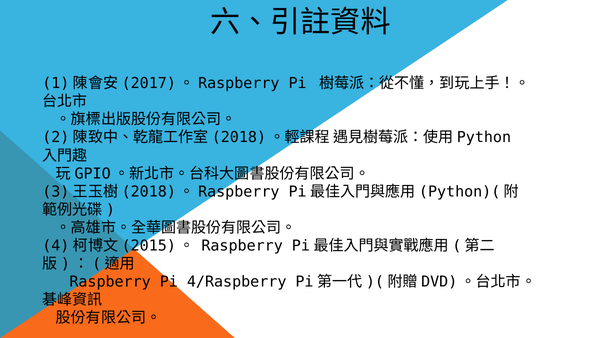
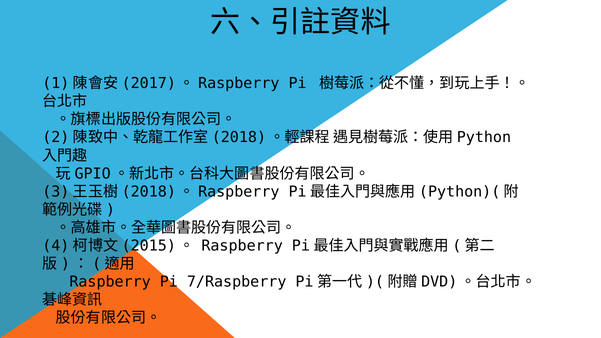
4/Raspberry: 4/Raspberry -> 7/Raspberry (237, 282)
